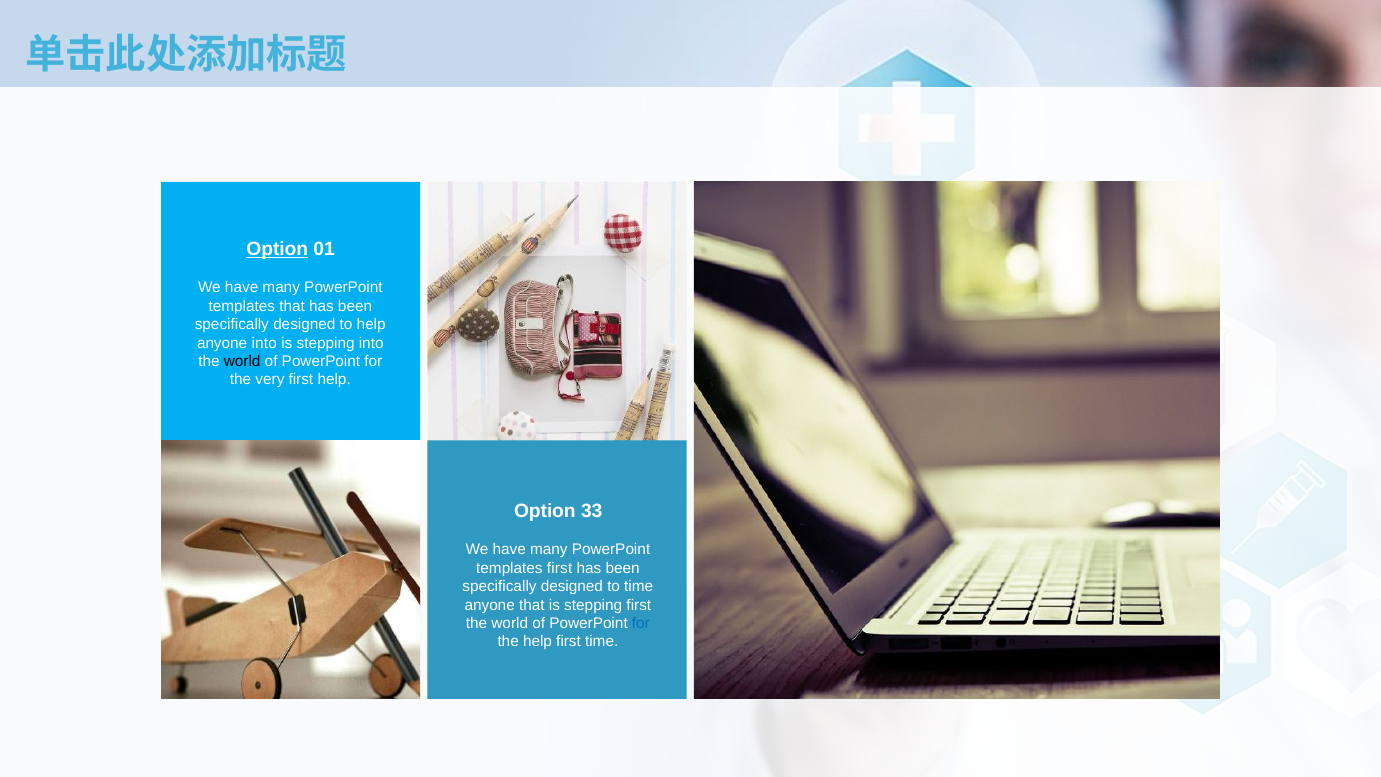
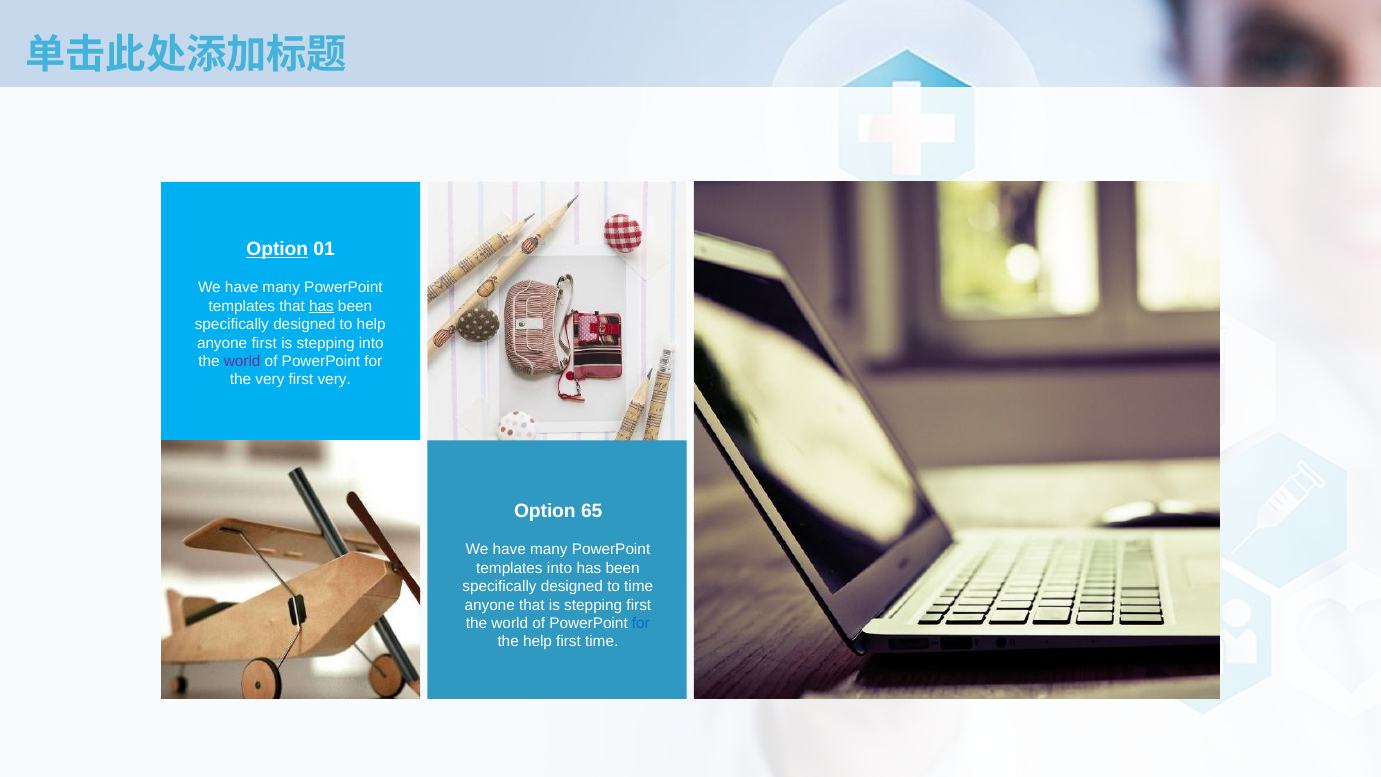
has underline: none -> present (321, 306)
anyone into: into -> first (264, 343)
world colour: black -> purple (242, 361)
first help: help -> very (334, 380)
33: 33 -> 65 (592, 511)
templates first: first -> into (560, 568)
